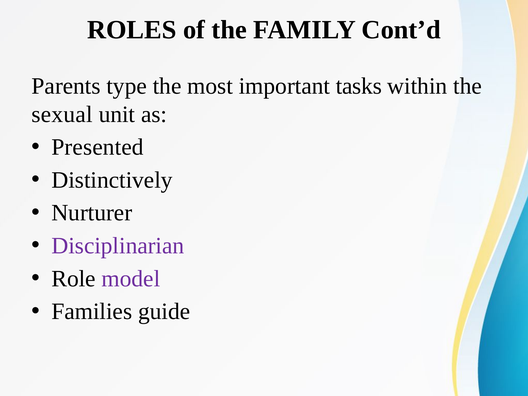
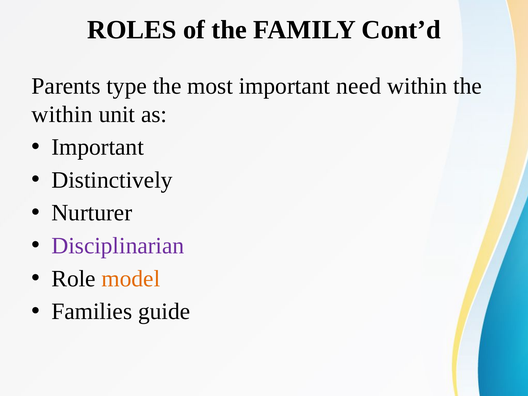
tasks: tasks -> need (359, 86)
sexual: sexual -> within (62, 114)
Presented: Presented -> Important (98, 147)
model colour: purple -> orange (131, 279)
